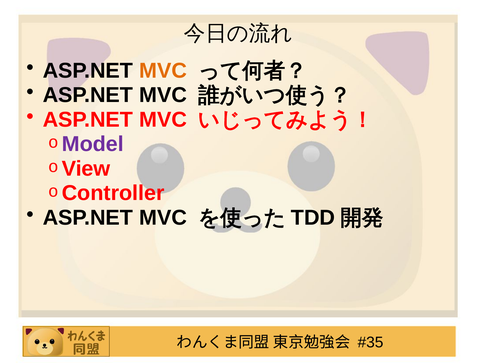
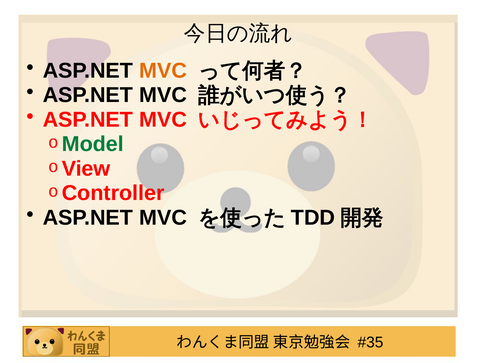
Model colour: purple -> green (93, 144)
